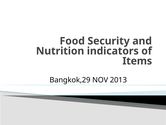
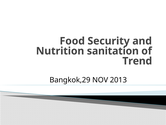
indicators: indicators -> sanitation (113, 51)
Items: Items -> Trend (137, 61)
